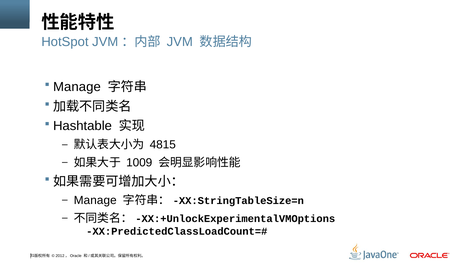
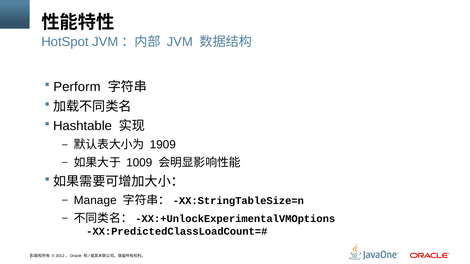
Manage: Manage -> Perform (77, 87)
4815: 4815 -> 1909 (163, 145)
